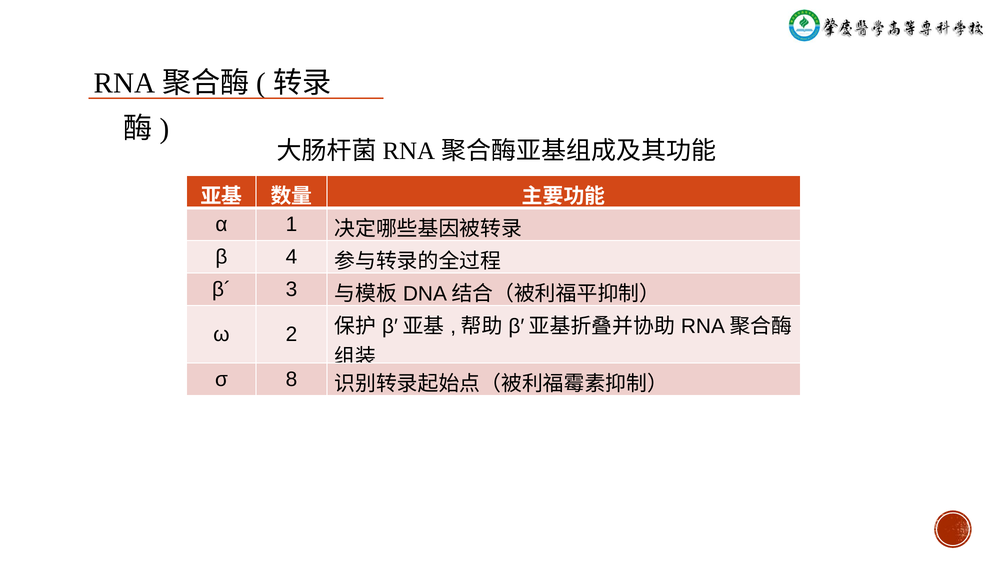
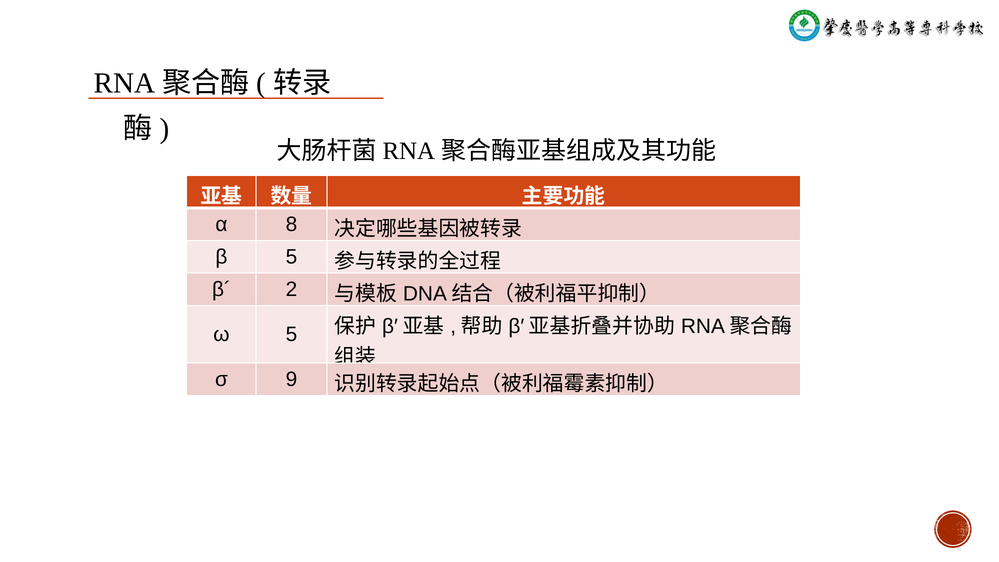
1: 1 -> 8 (292, 224)
β 4: 4 -> 5 (292, 257)
3: 3 -> 2 (292, 289)
ω 2: 2 -> 5 (292, 335)
8: 8 -> 9 (292, 379)
